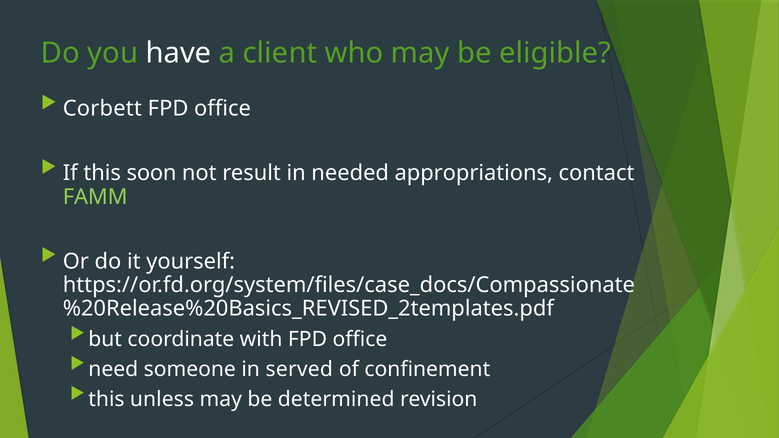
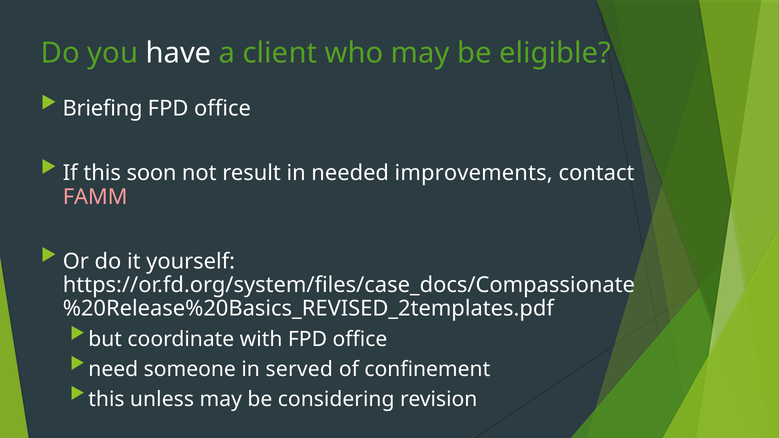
Corbett: Corbett -> Briefing (103, 109)
appropriations: appropriations -> improvements (474, 173)
FAMM colour: light green -> pink (95, 197)
determined: determined -> considering (336, 399)
